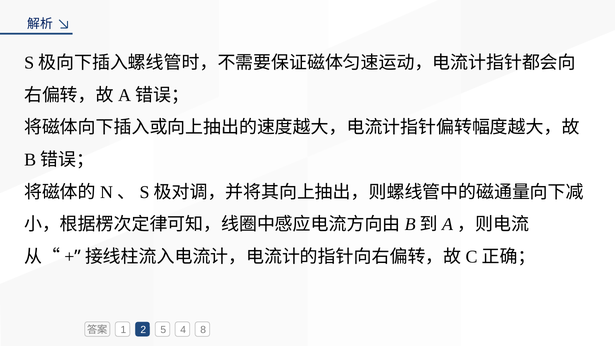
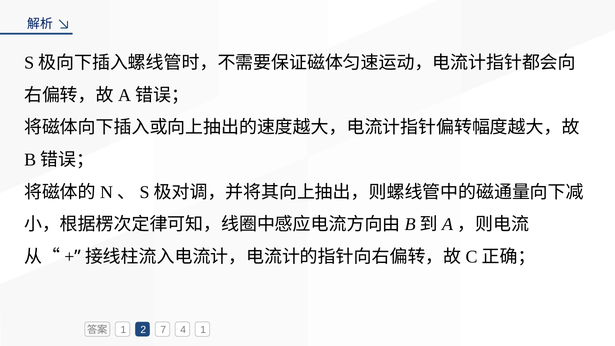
5: 5 -> 7 (163, 330)
4 8: 8 -> 1 (203, 330)
